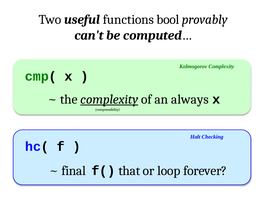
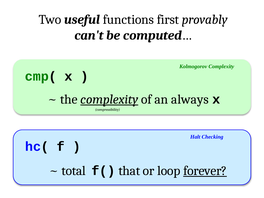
bool: bool -> first (168, 19)
final: final -> total (74, 171)
forever underline: none -> present (205, 171)
